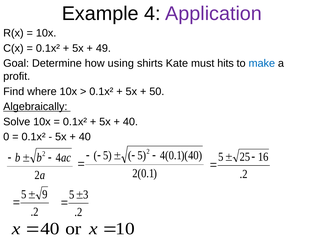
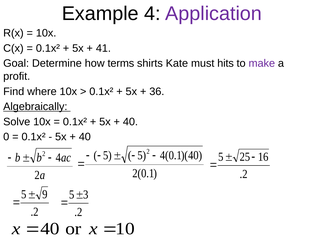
49: 49 -> 41 (103, 48)
using: using -> terms (121, 63)
make colour: blue -> purple (262, 63)
50: 50 -> 36 (157, 91)
